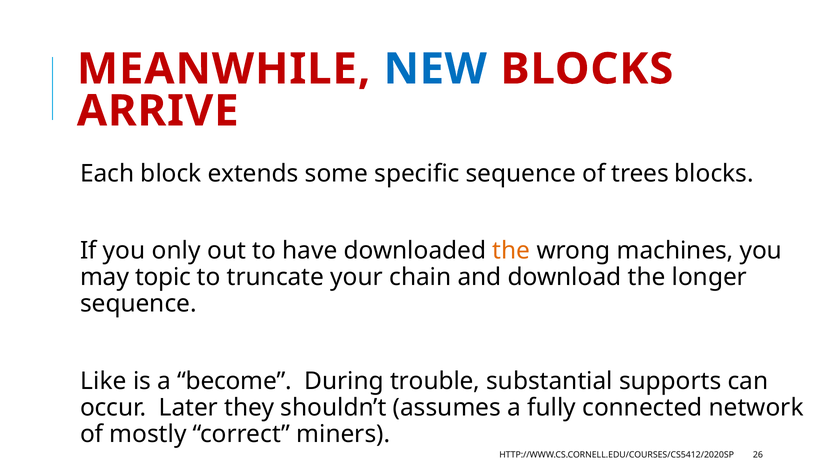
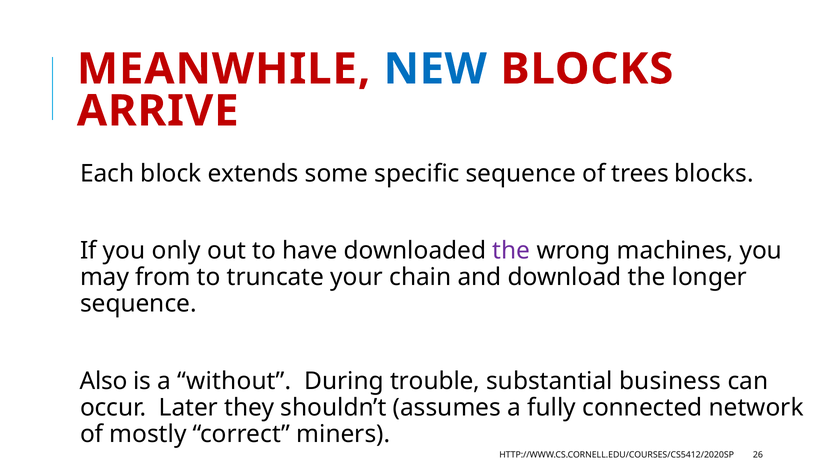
the colour: orange -> purple (511, 251)
topic: topic -> from (163, 278)
Like: Like -> Also (104, 382)
become: become -> without (234, 382)
supports: supports -> business (670, 382)
